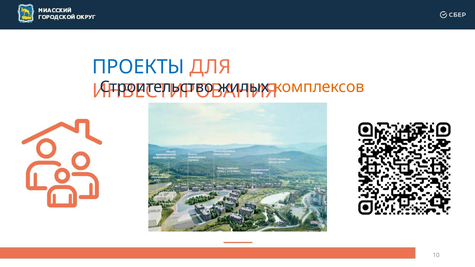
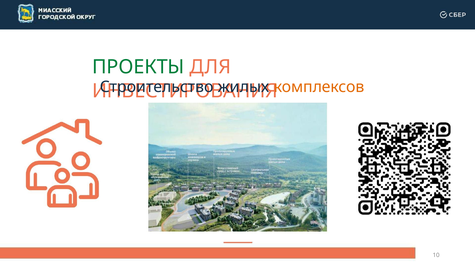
ПРОЕКТЫ colour: blue -> green (138, 67)
